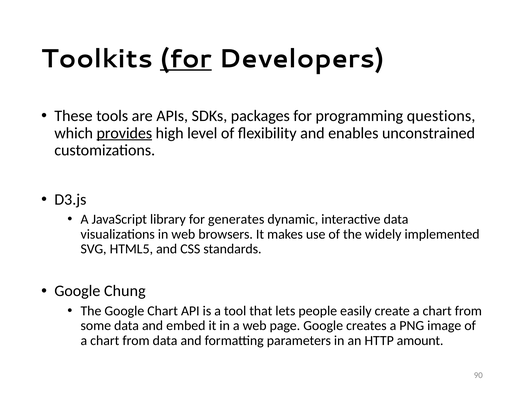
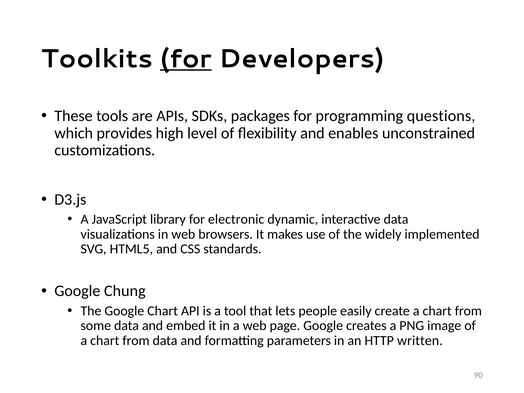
provides underline: present -> none (124, 133)
generates: generates -> electronic (236, 219)
amount: amount -> written (420, 341)
